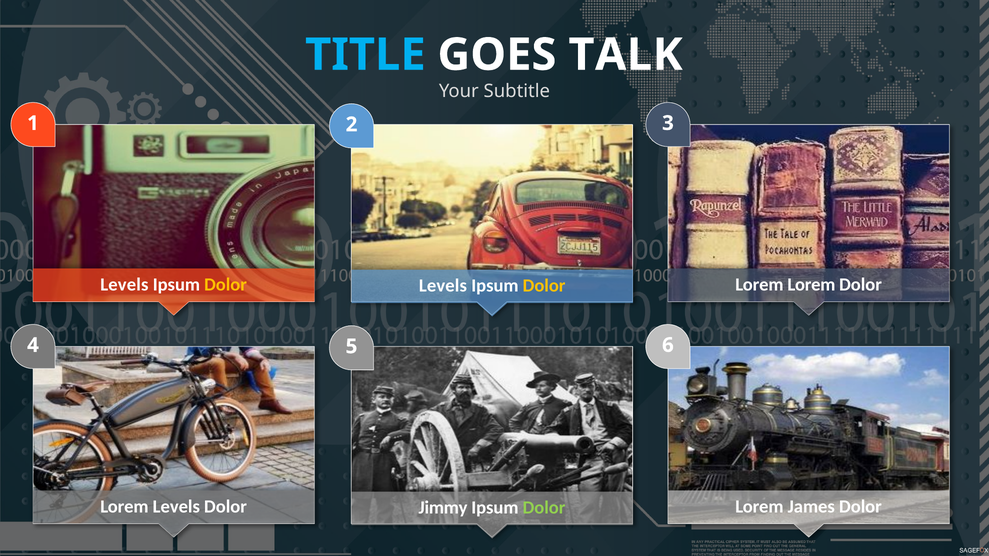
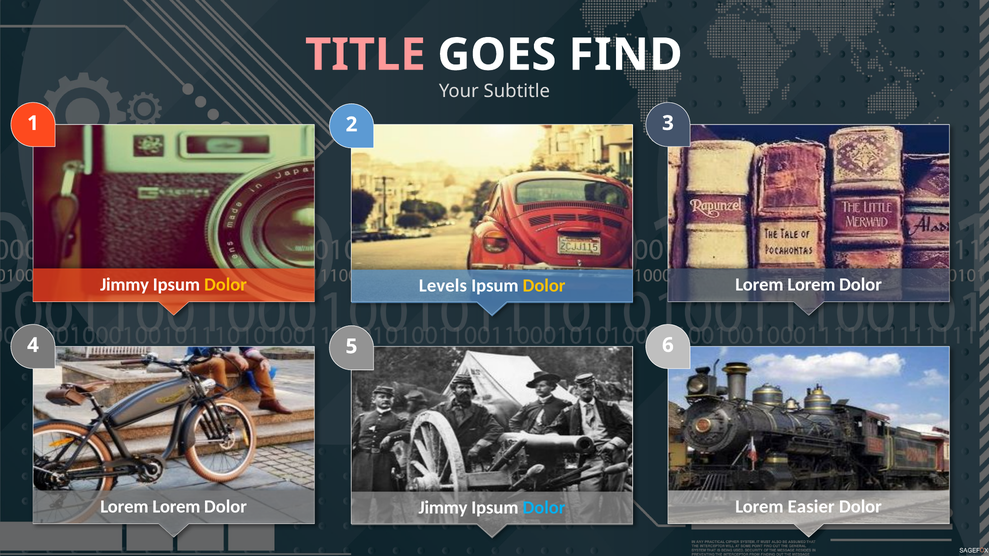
TITLE colour: light blue -> pink (365, 55)
TALK: TALK -> FIND (626, 55)
Levels: Levels -> Jimmy (125, 285)
Levels: Levels -> Lorem (176, 507)
James: James -> Easier (811, 507)
Dolor colour: light green -> light blue (544, 508)
